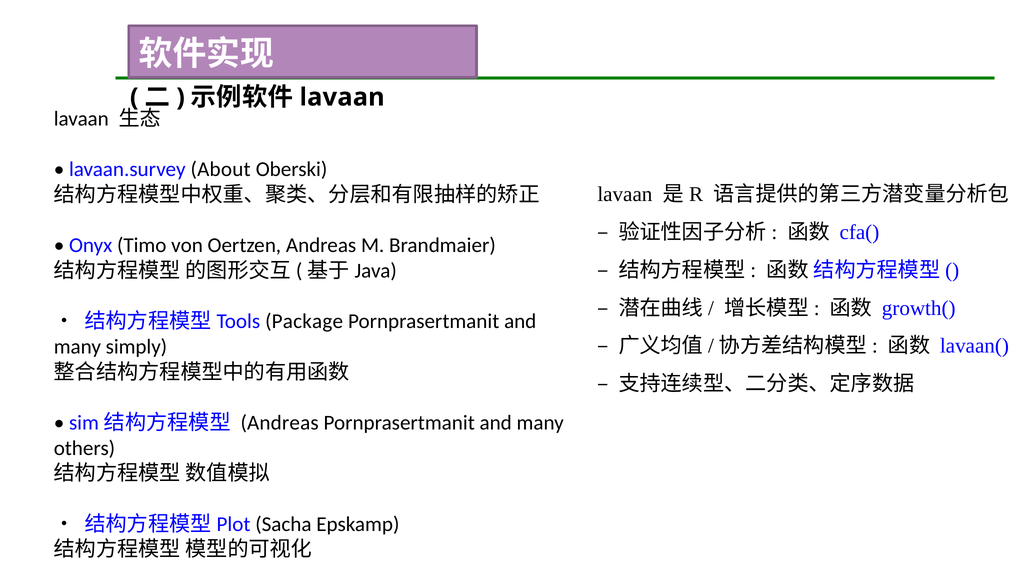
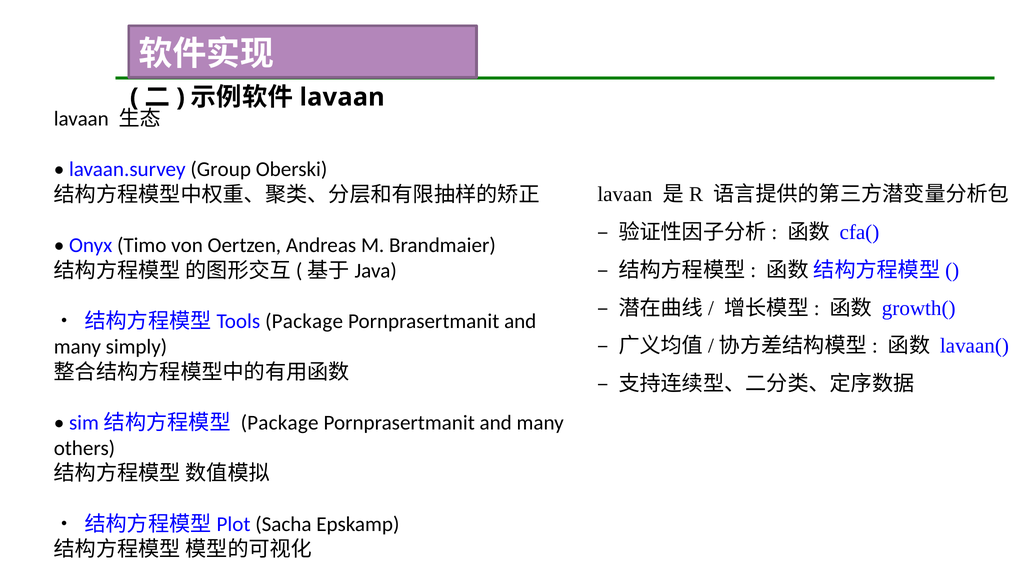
About: About -> Group (221, 170)
Andreas: Andreas -> Package (280, 423)
